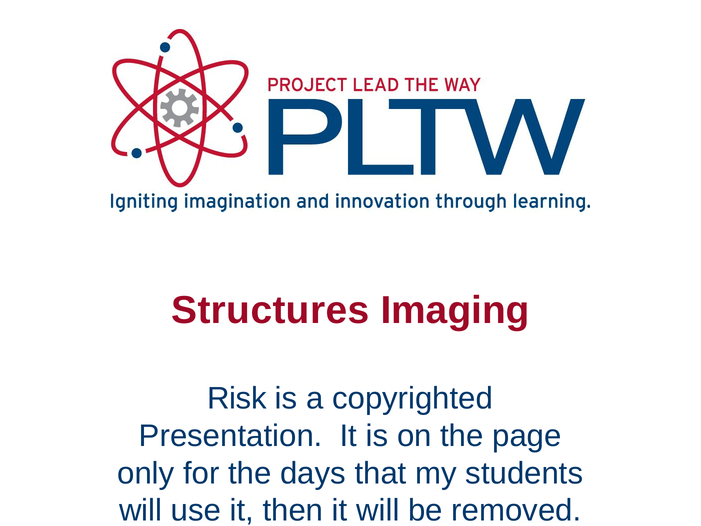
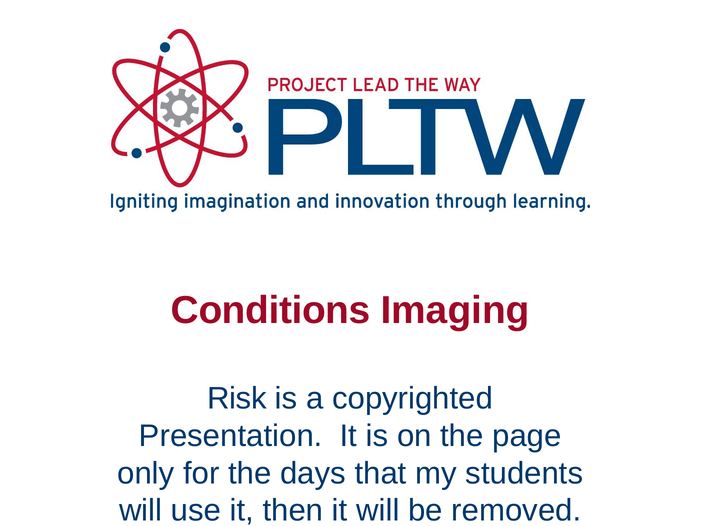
Structures: Structures -> Conditions (271, 310)
